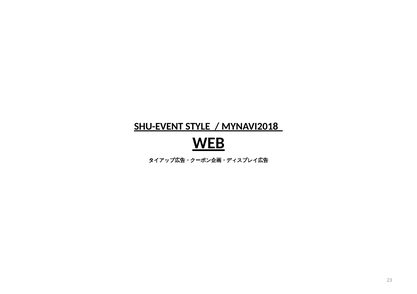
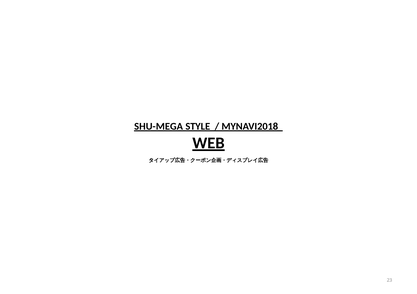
SHU-EVENT: SHU-EVENT -> SHU-MEGA (159, 126)
